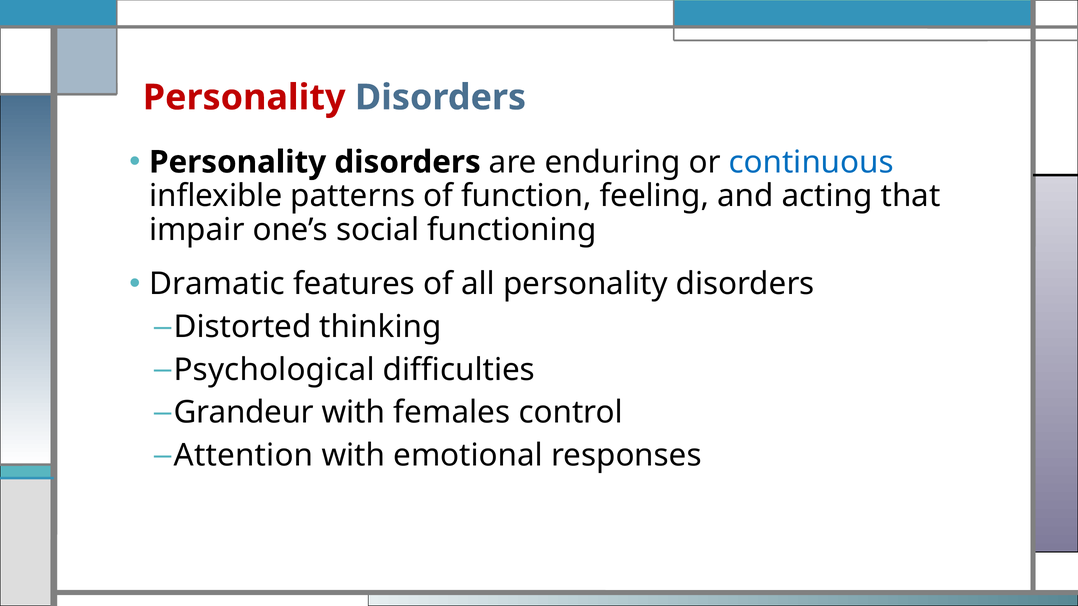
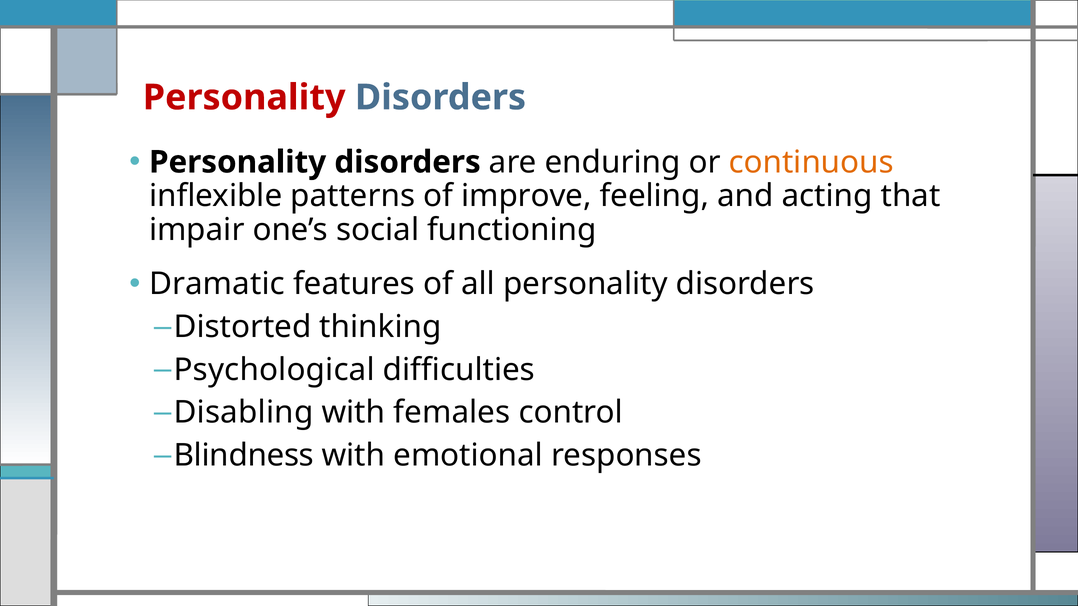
continuous colour: blue -> orange (811, 162)
function: function -> improve (526, 196)
Grandeur: Grandeur -> Disabling (244, 413)
Attention: Attention -> Blindness (244, 456)
